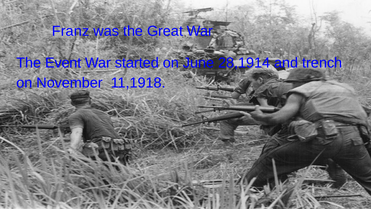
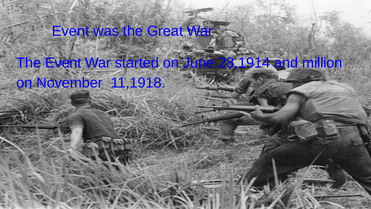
Franz: Franz -> Event (71, 31)
trench: trench -> million (322, 63)
